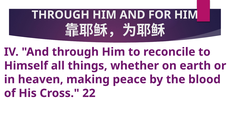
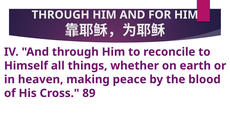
22: 22 -> 89 (89, 93)
